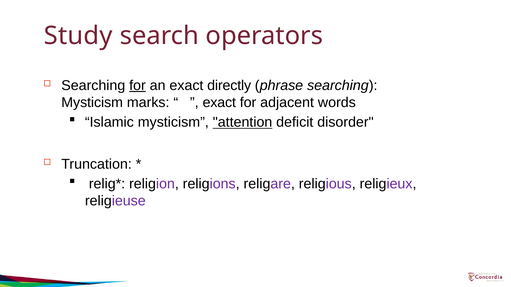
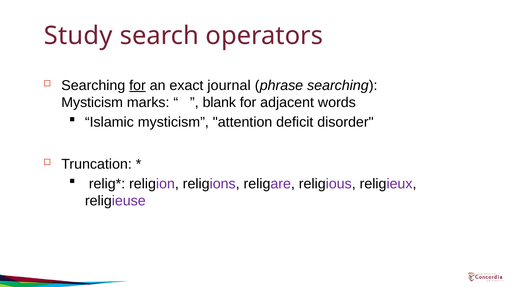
directly: directly -> journal (229, 86)
exact: exact -> blank (219, 103)
attention underline: present -> none (243, 122)
